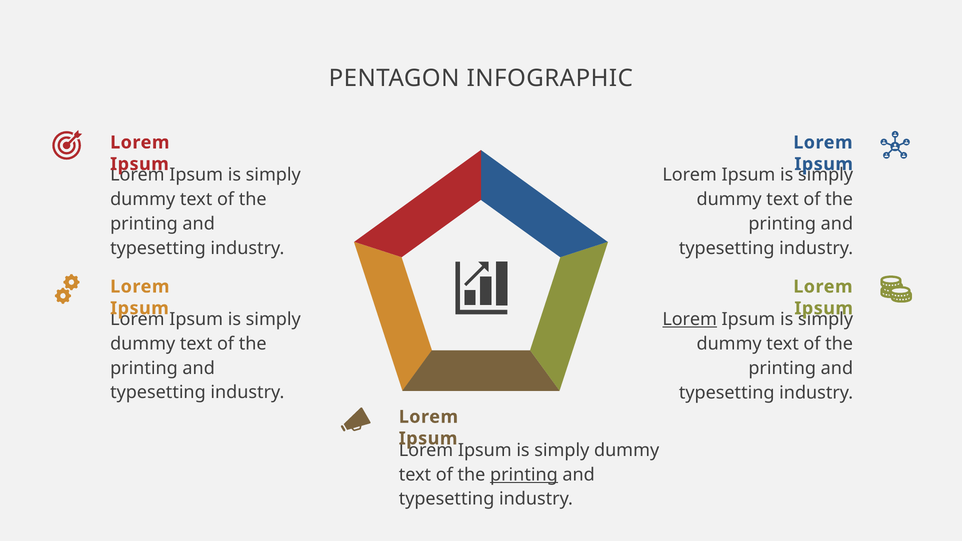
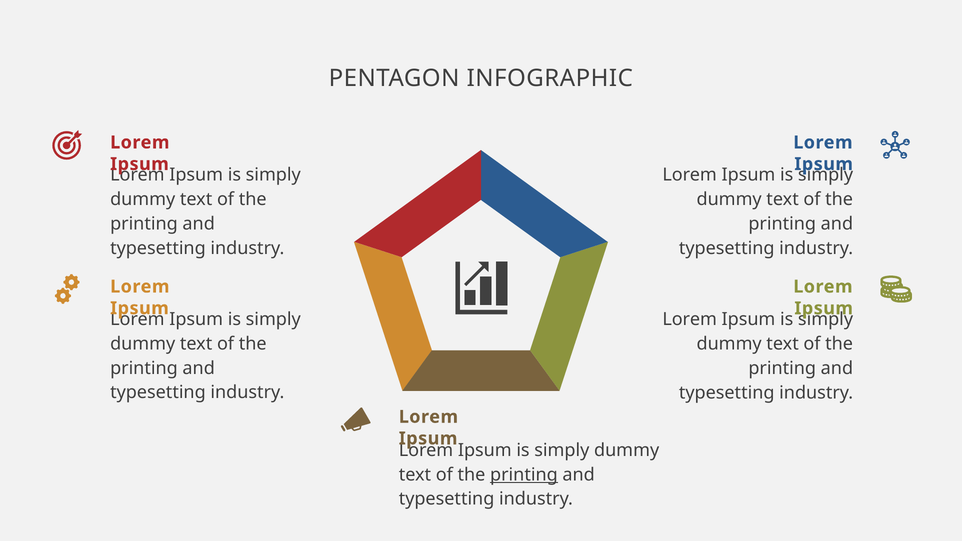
Lorem underline: present -> none (690, 319)
